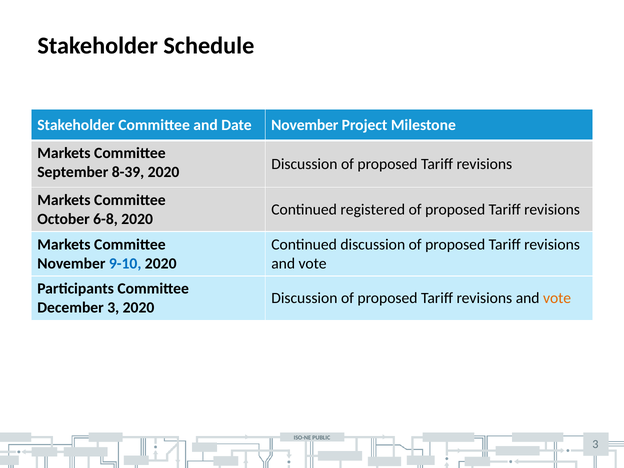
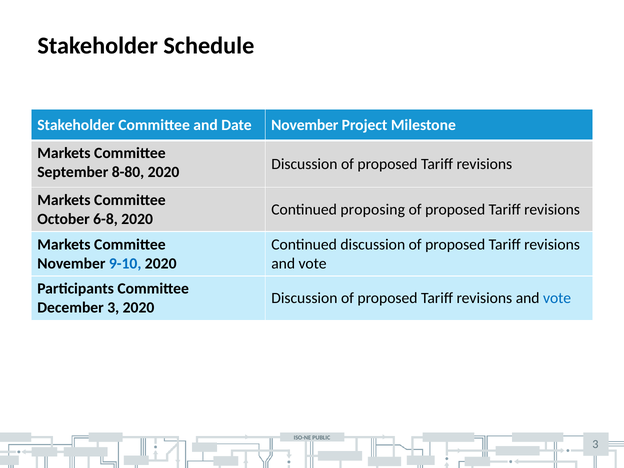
8-39: 8-39 -> 8-80 (128, 172)
registered: registered -> proposing (373, 210)
vote colour: orange -> blue (557, 298)
